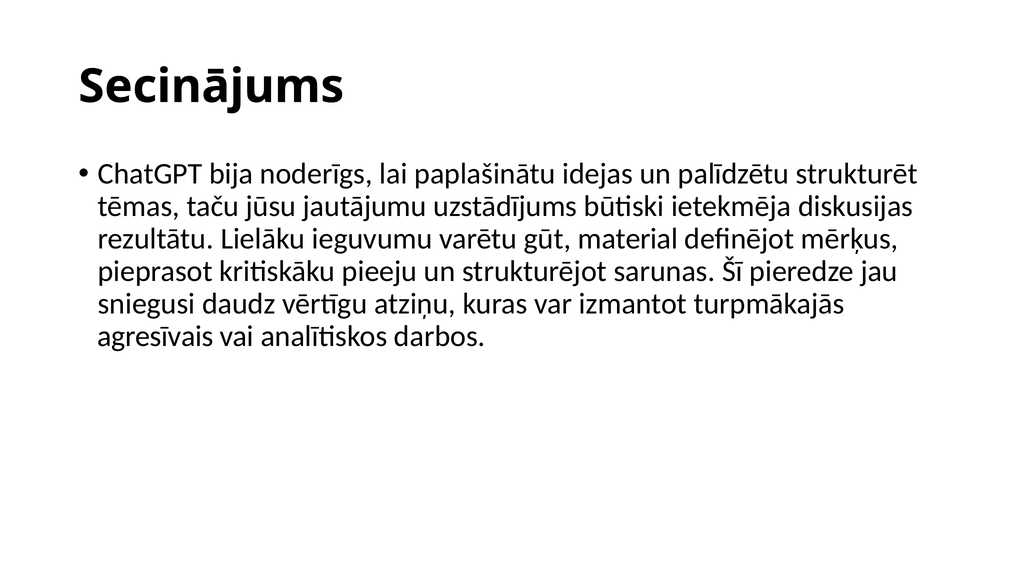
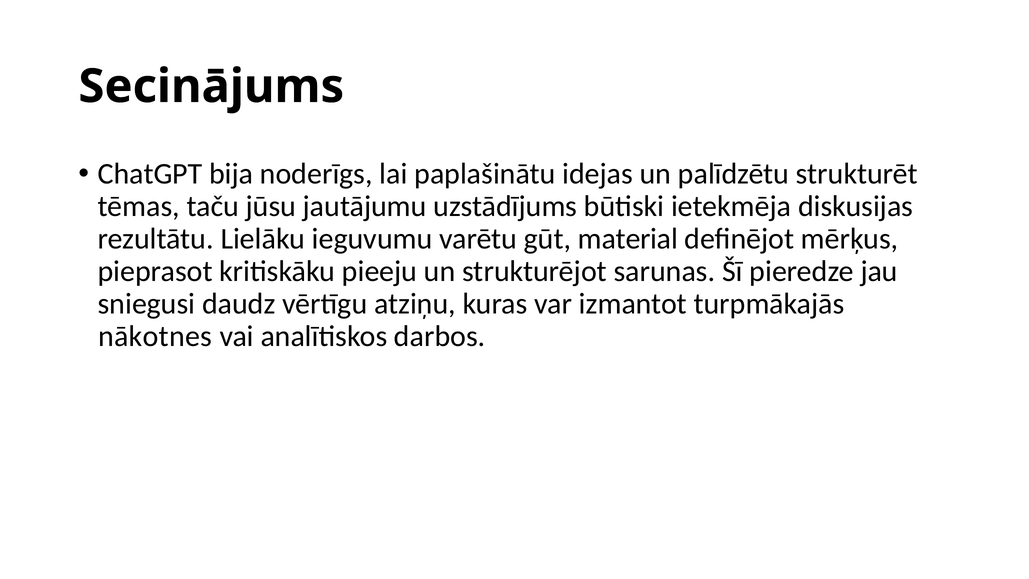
agresīvais: agresīvais -> nākotnes (155, 336)
